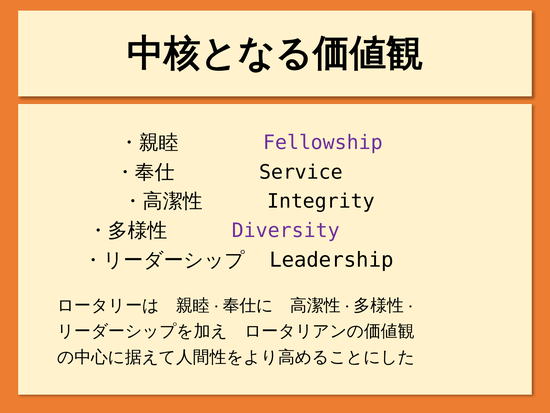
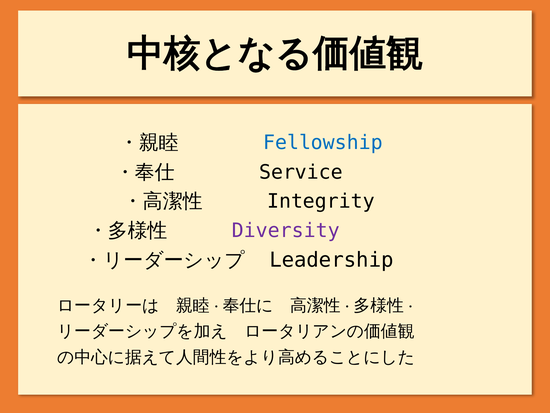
Fellowship colour: purple -> blue (323, 142)
